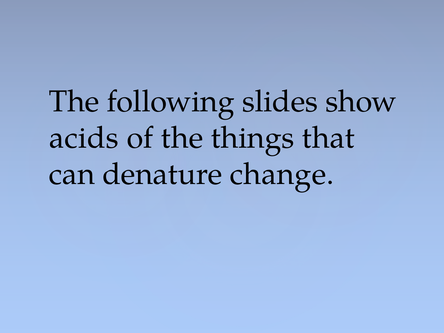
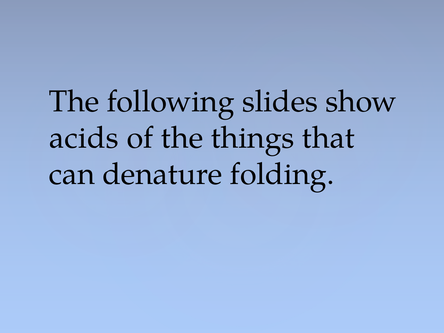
change: change -> folding (282, 174)
